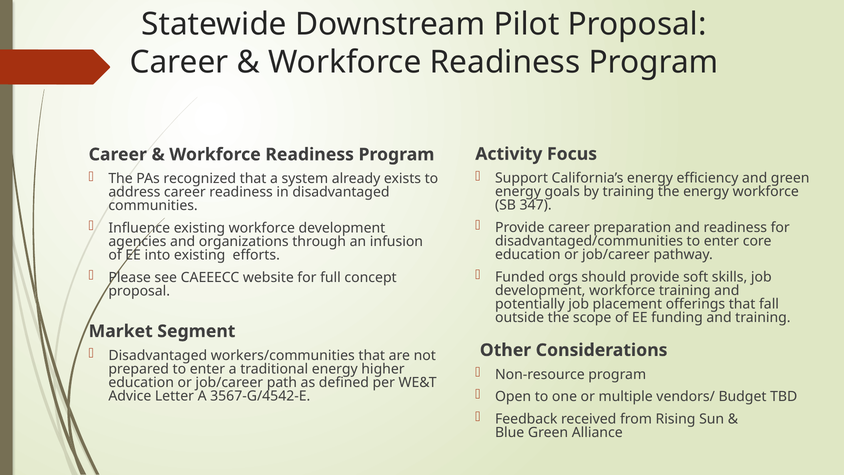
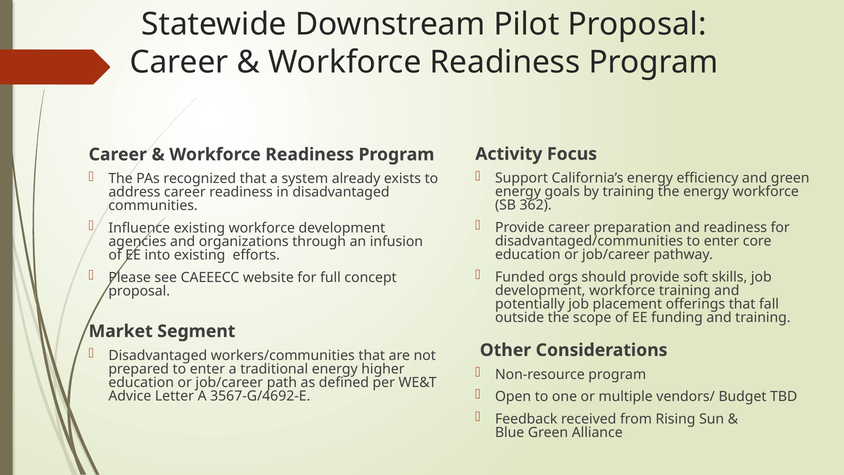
347: 347 -> 362 (536, 205)
3567-G/4542-E: 3567-G/4542-E -> 3567-G/4692-E (260, 396)
